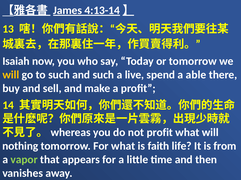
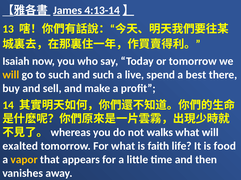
able: able -> best (196, 75)
not profit: profit -> walks (160, 133)
nothing: nothing -> exalted (20, 147)
from: from -> food (225, 147)
vapor colour: light green -> yellow (24, 160)
